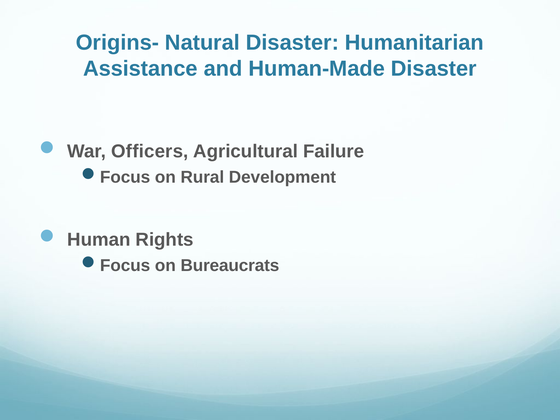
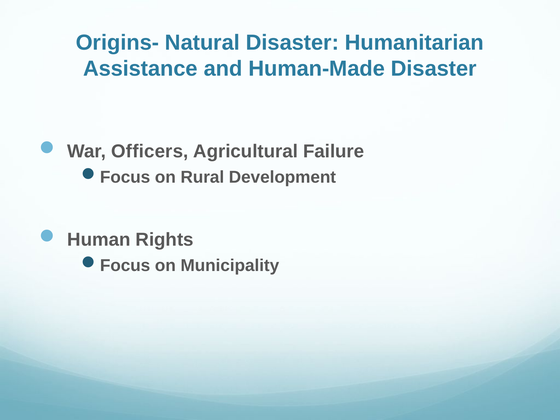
Bureaucrats: Bureaucrats -> Municipality (230, 266)
